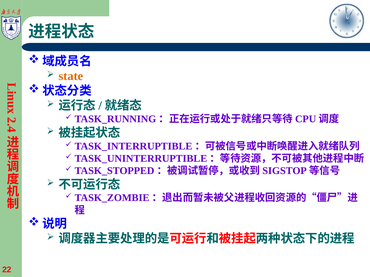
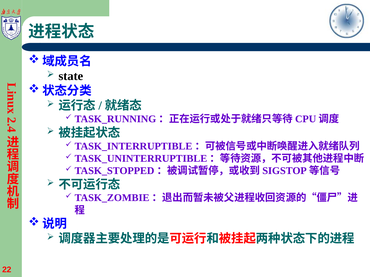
state colour: orange -> black (71, 76)
